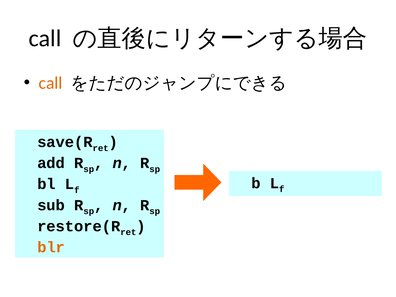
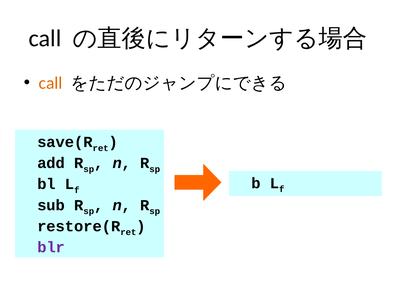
blr colour: orange -> purple (51, 247)
